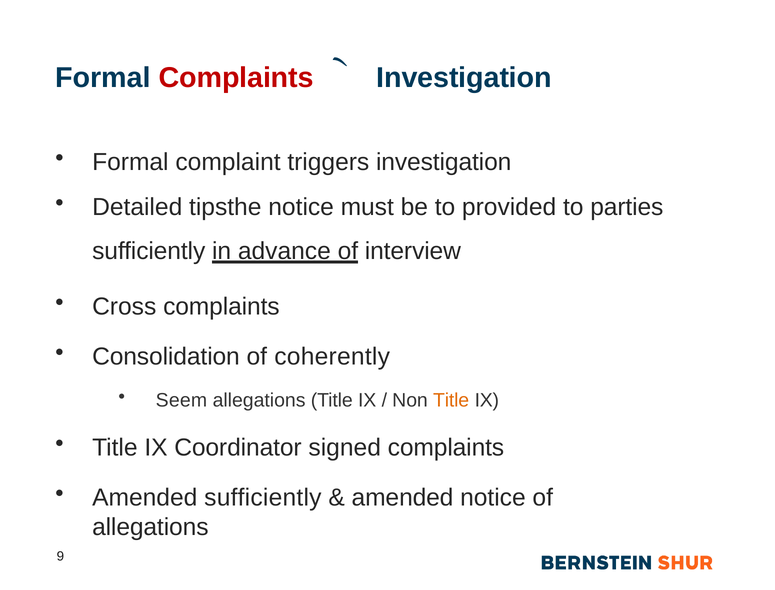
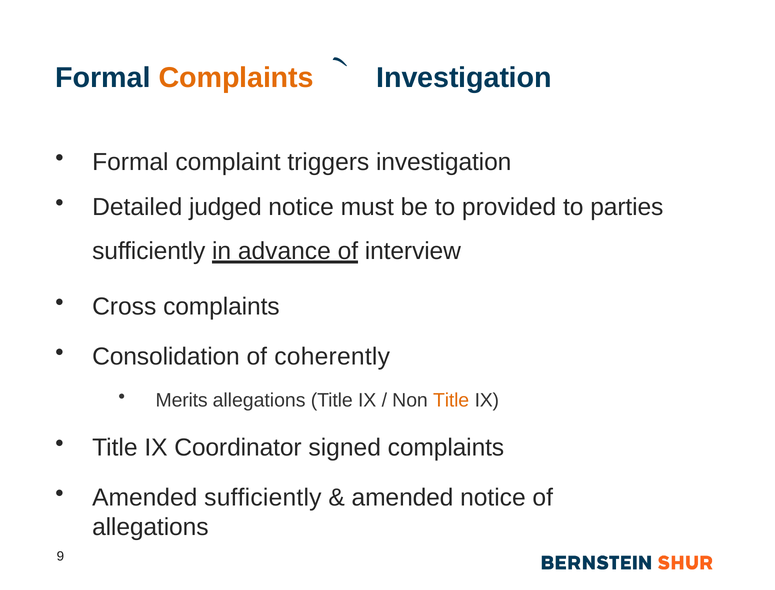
Complaints colour: red -> orange (236, 78)
tipsthe: tipsthe -> judged (225, 207)
Seem: Seem -> Merits (182, 400)
